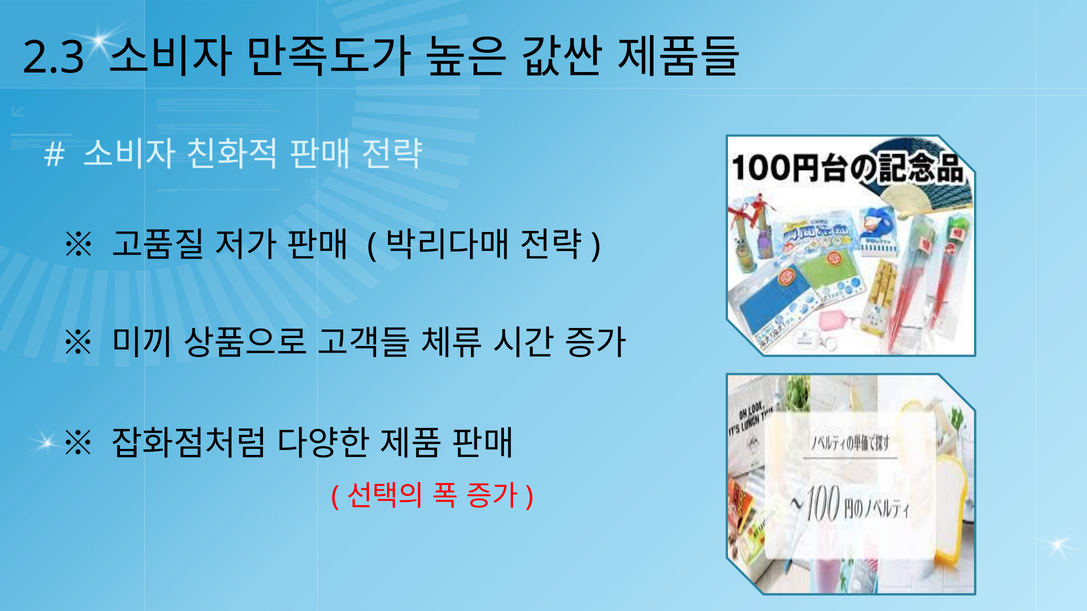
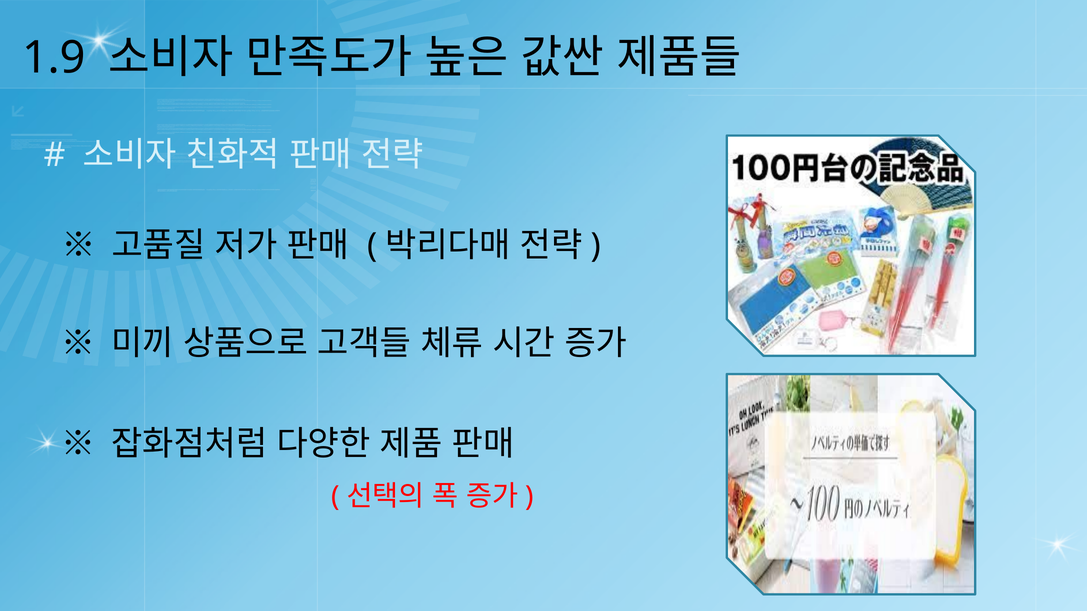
2.3: 2.3 -> 1.9 (54, 58)
